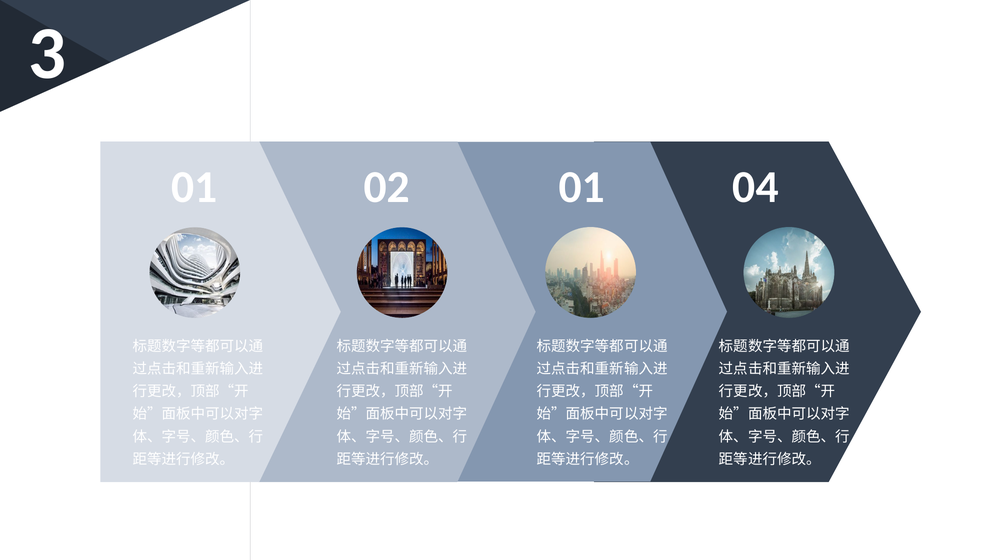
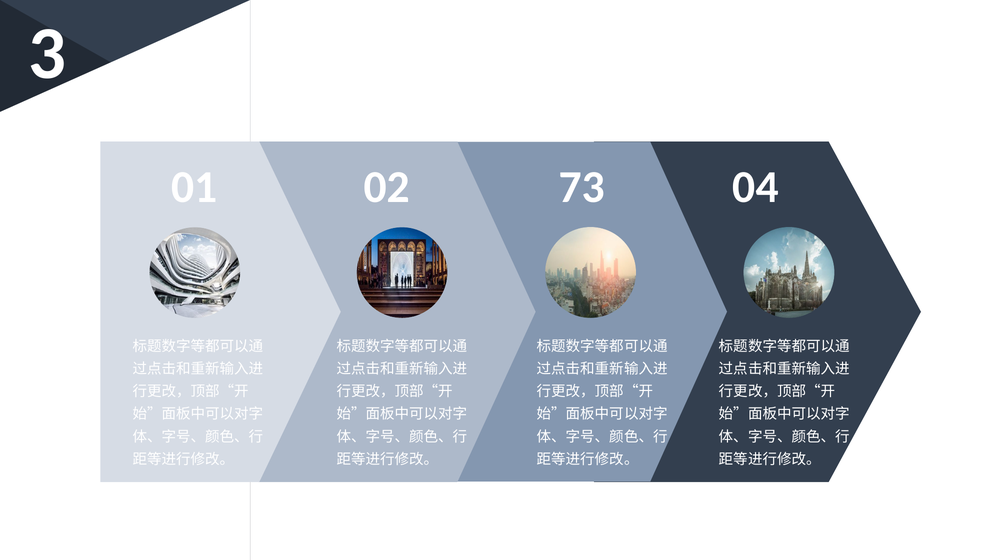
02 01: 01 -> 73 (582, 187)
